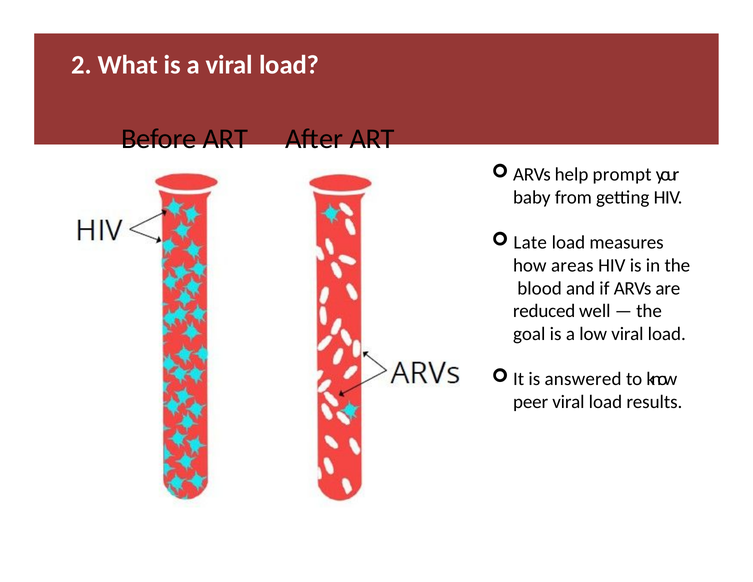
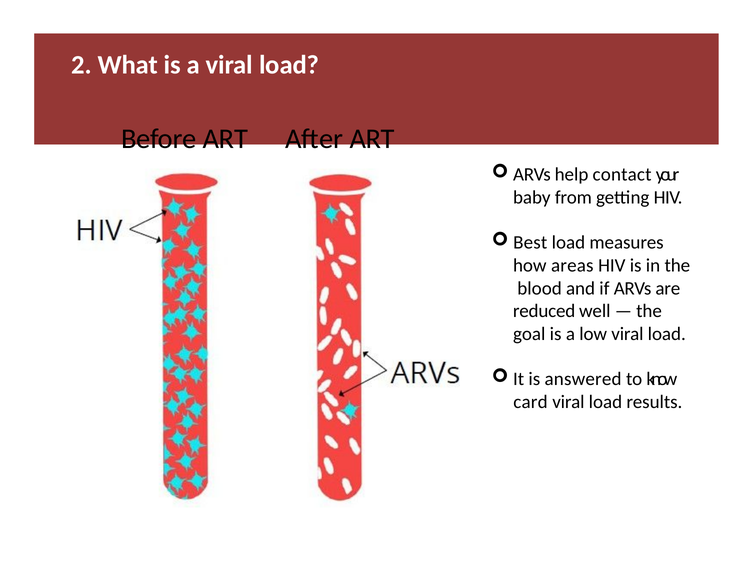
prompt: prompt -> contact (622, 174)
Late: Late -> Best (530, 243)
peer: peer -> card (530, 402)
